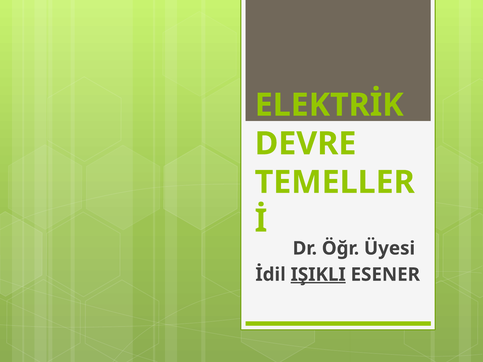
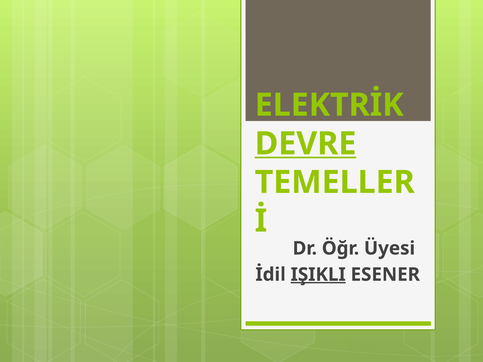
DEVRE underline: none -> present (306, 144)
